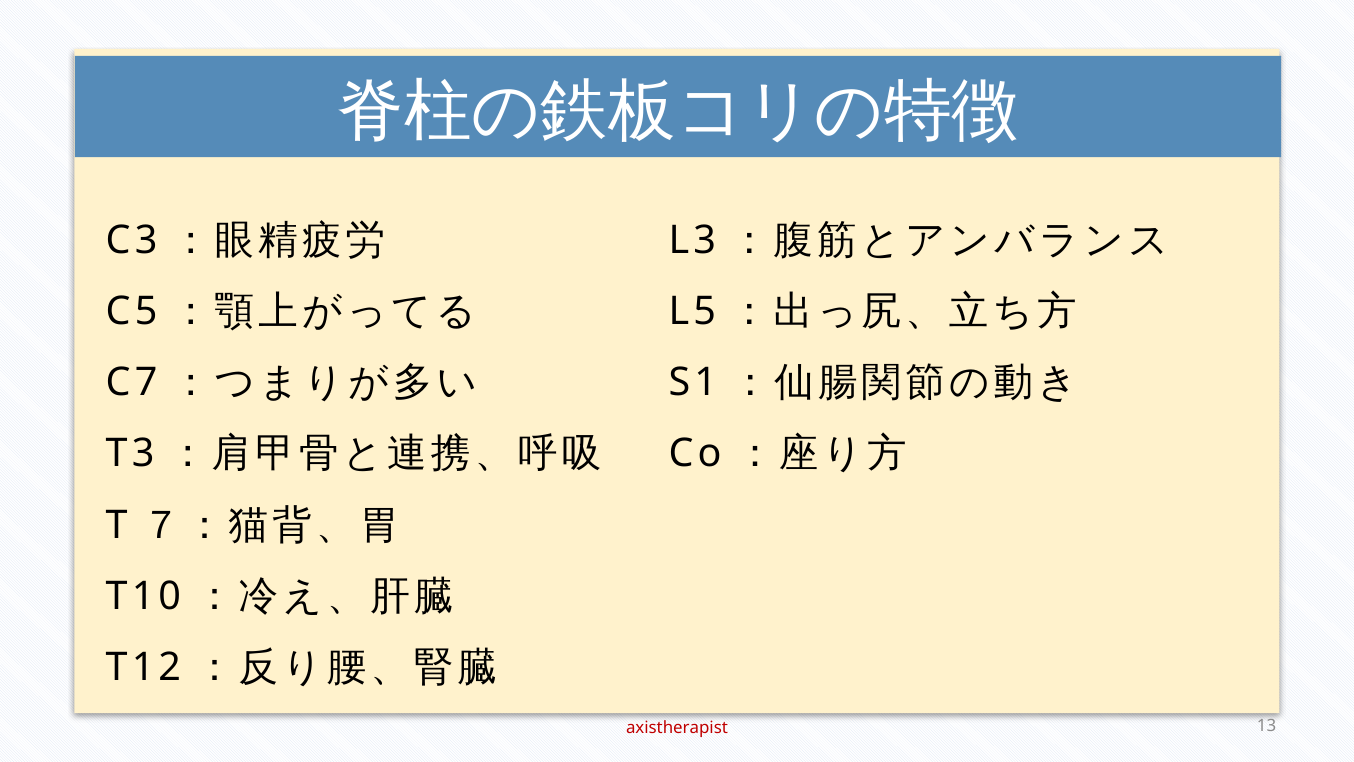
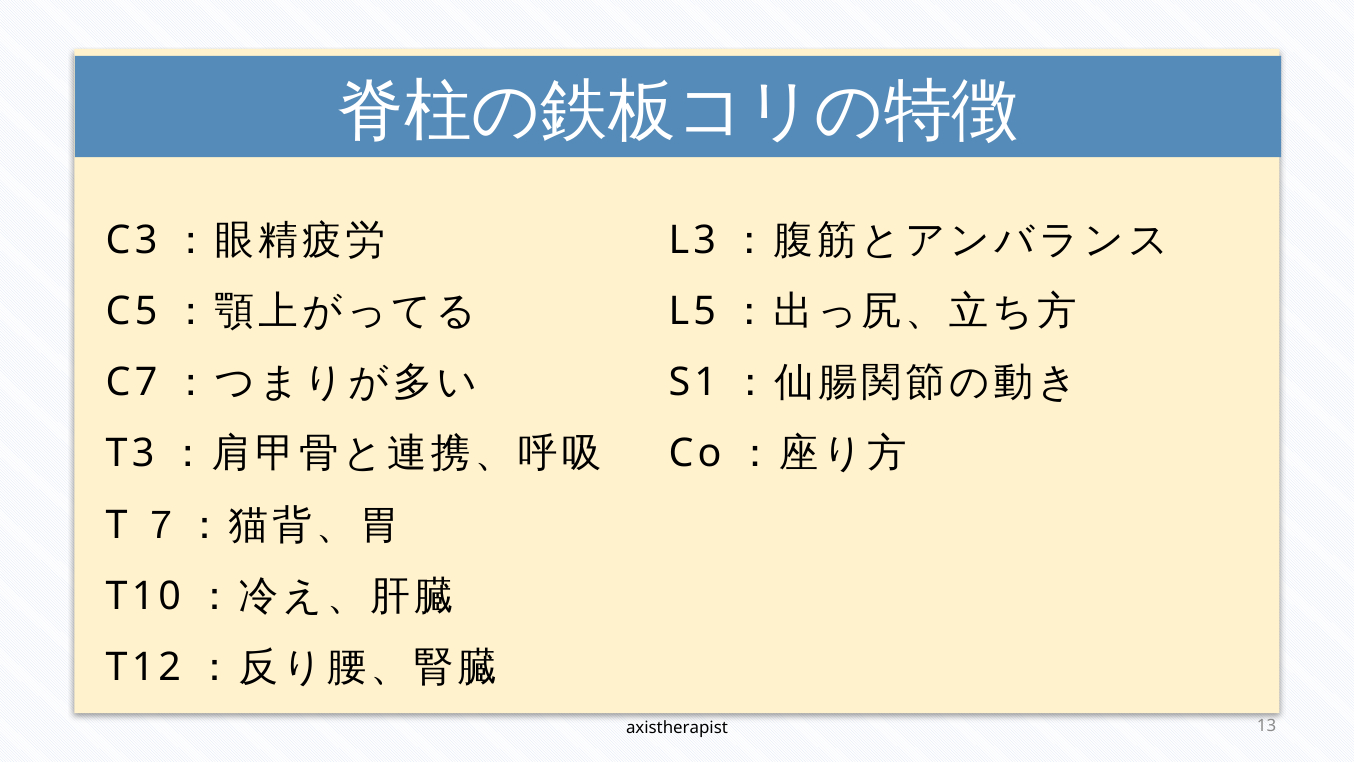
axistherapist colour: red -> black (677, 727)
